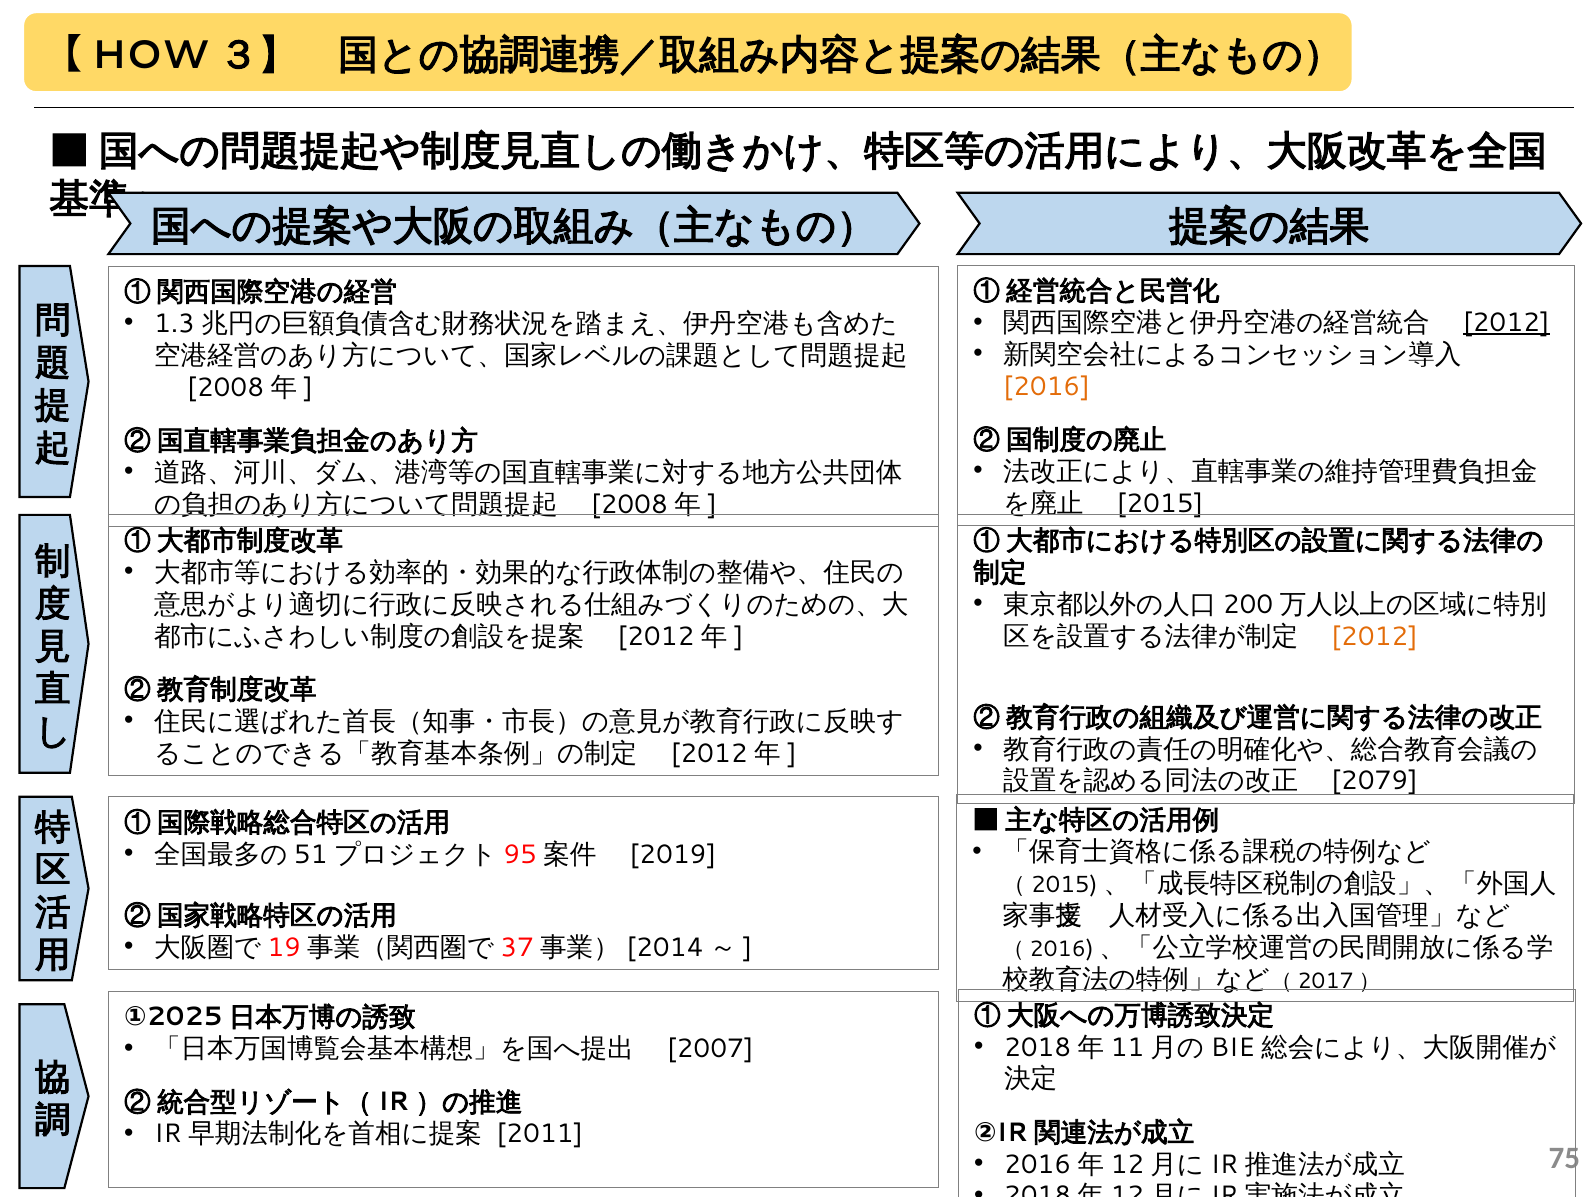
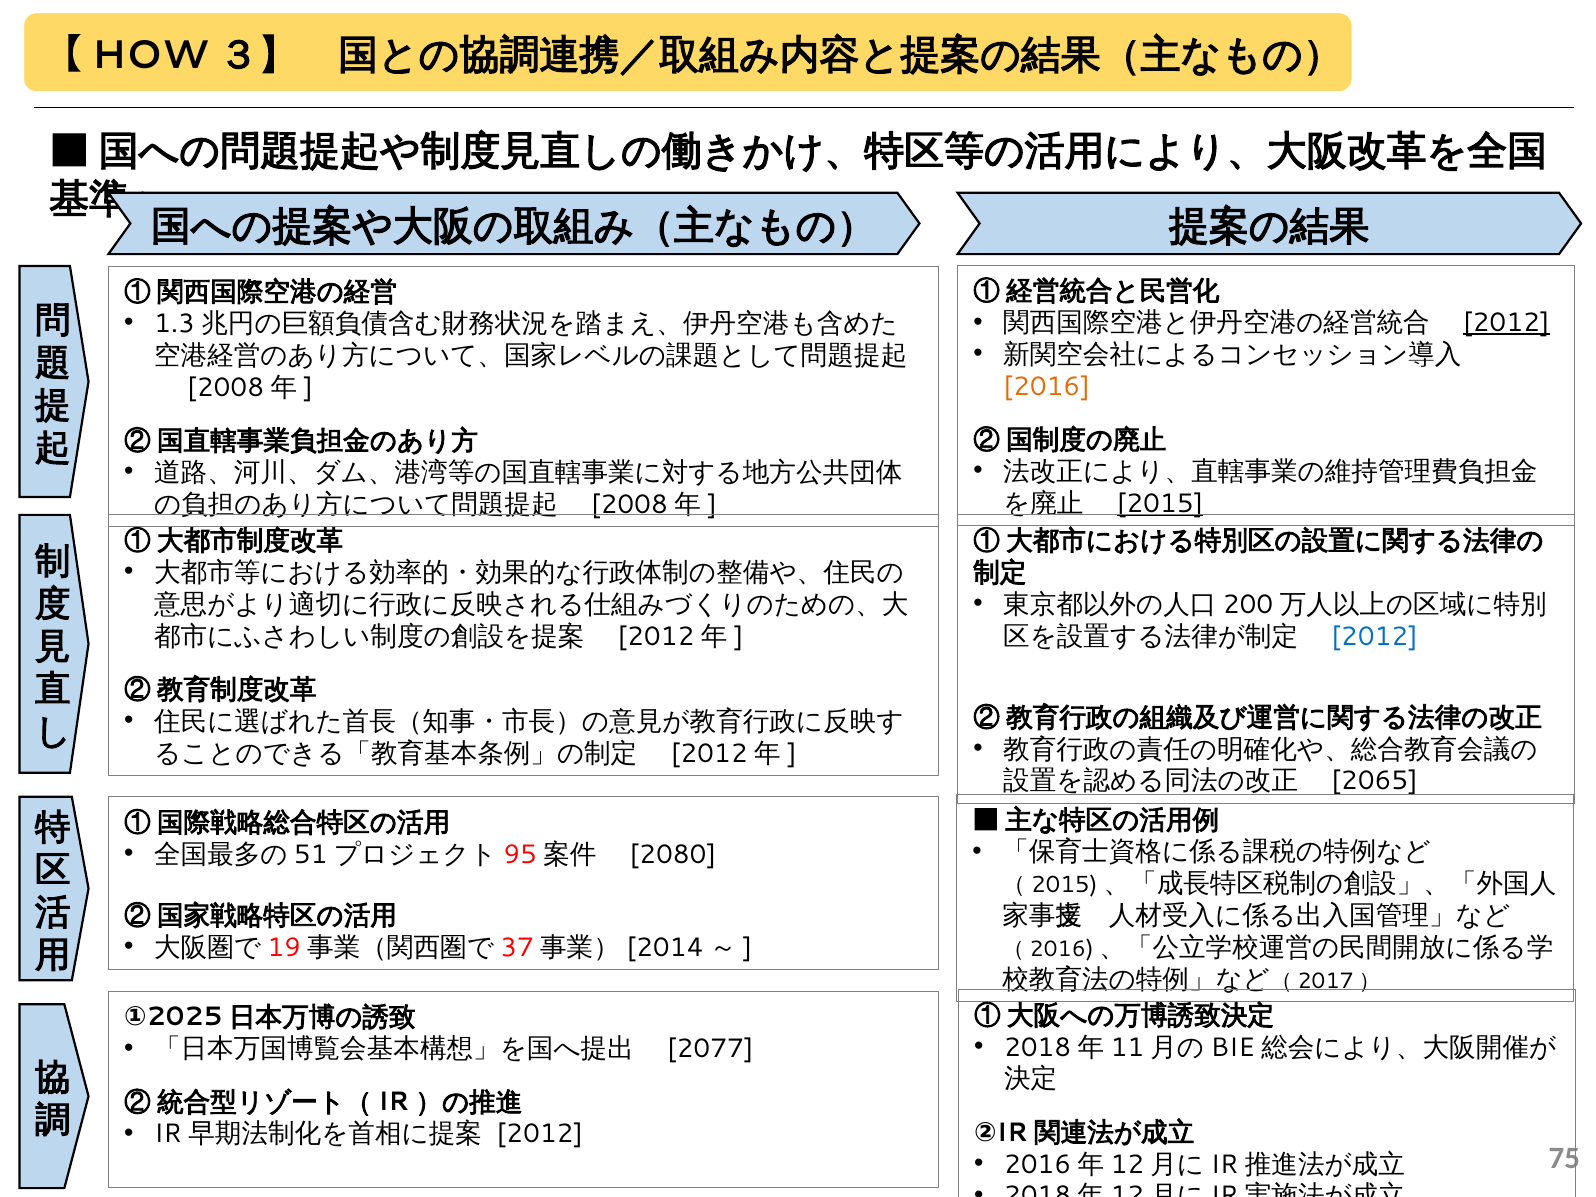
2015 underline: none -> present (1160, 504)
2012 colour: orange -> blue (1375, 636)
2079: 2079 -> 2065 (1375, 781)
2019: 2019 -> 2080 (673, 854)
2007: 2007 -> 2077 (710, 1049)
2011: 2011 -> 2012 (540, 1134)
